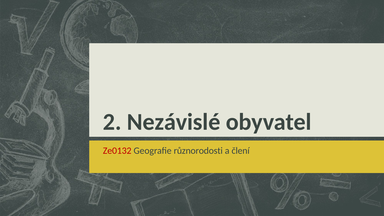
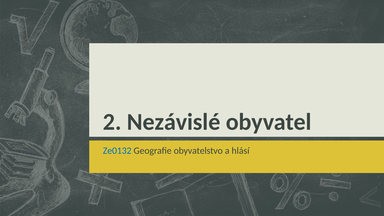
Ze0132 colour: red -> blue (117, 151)
různorodosti: různorodosti -> obyvatelstvo (198, 151)
člení: člení -> hlásí (241, 151)
